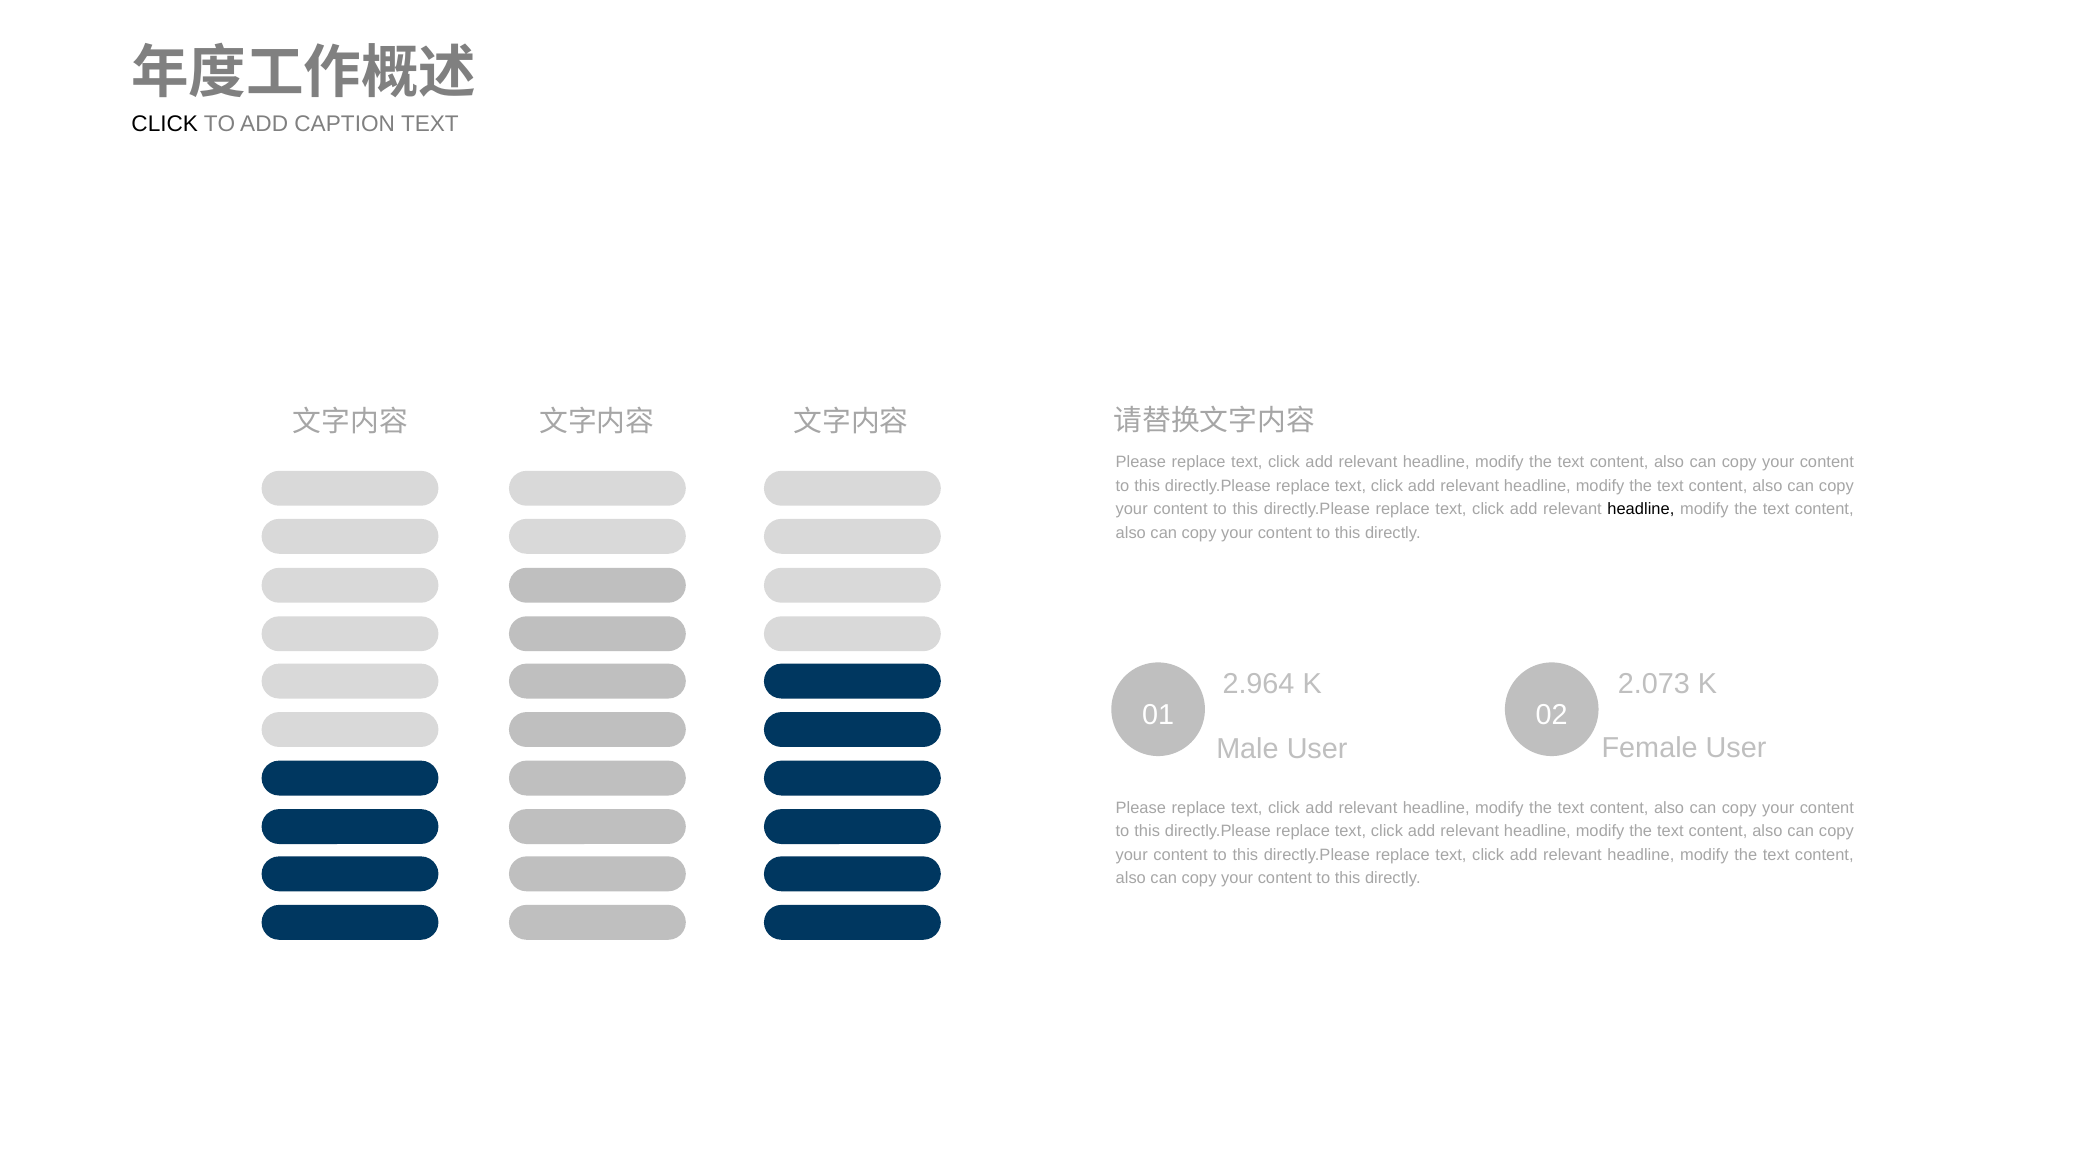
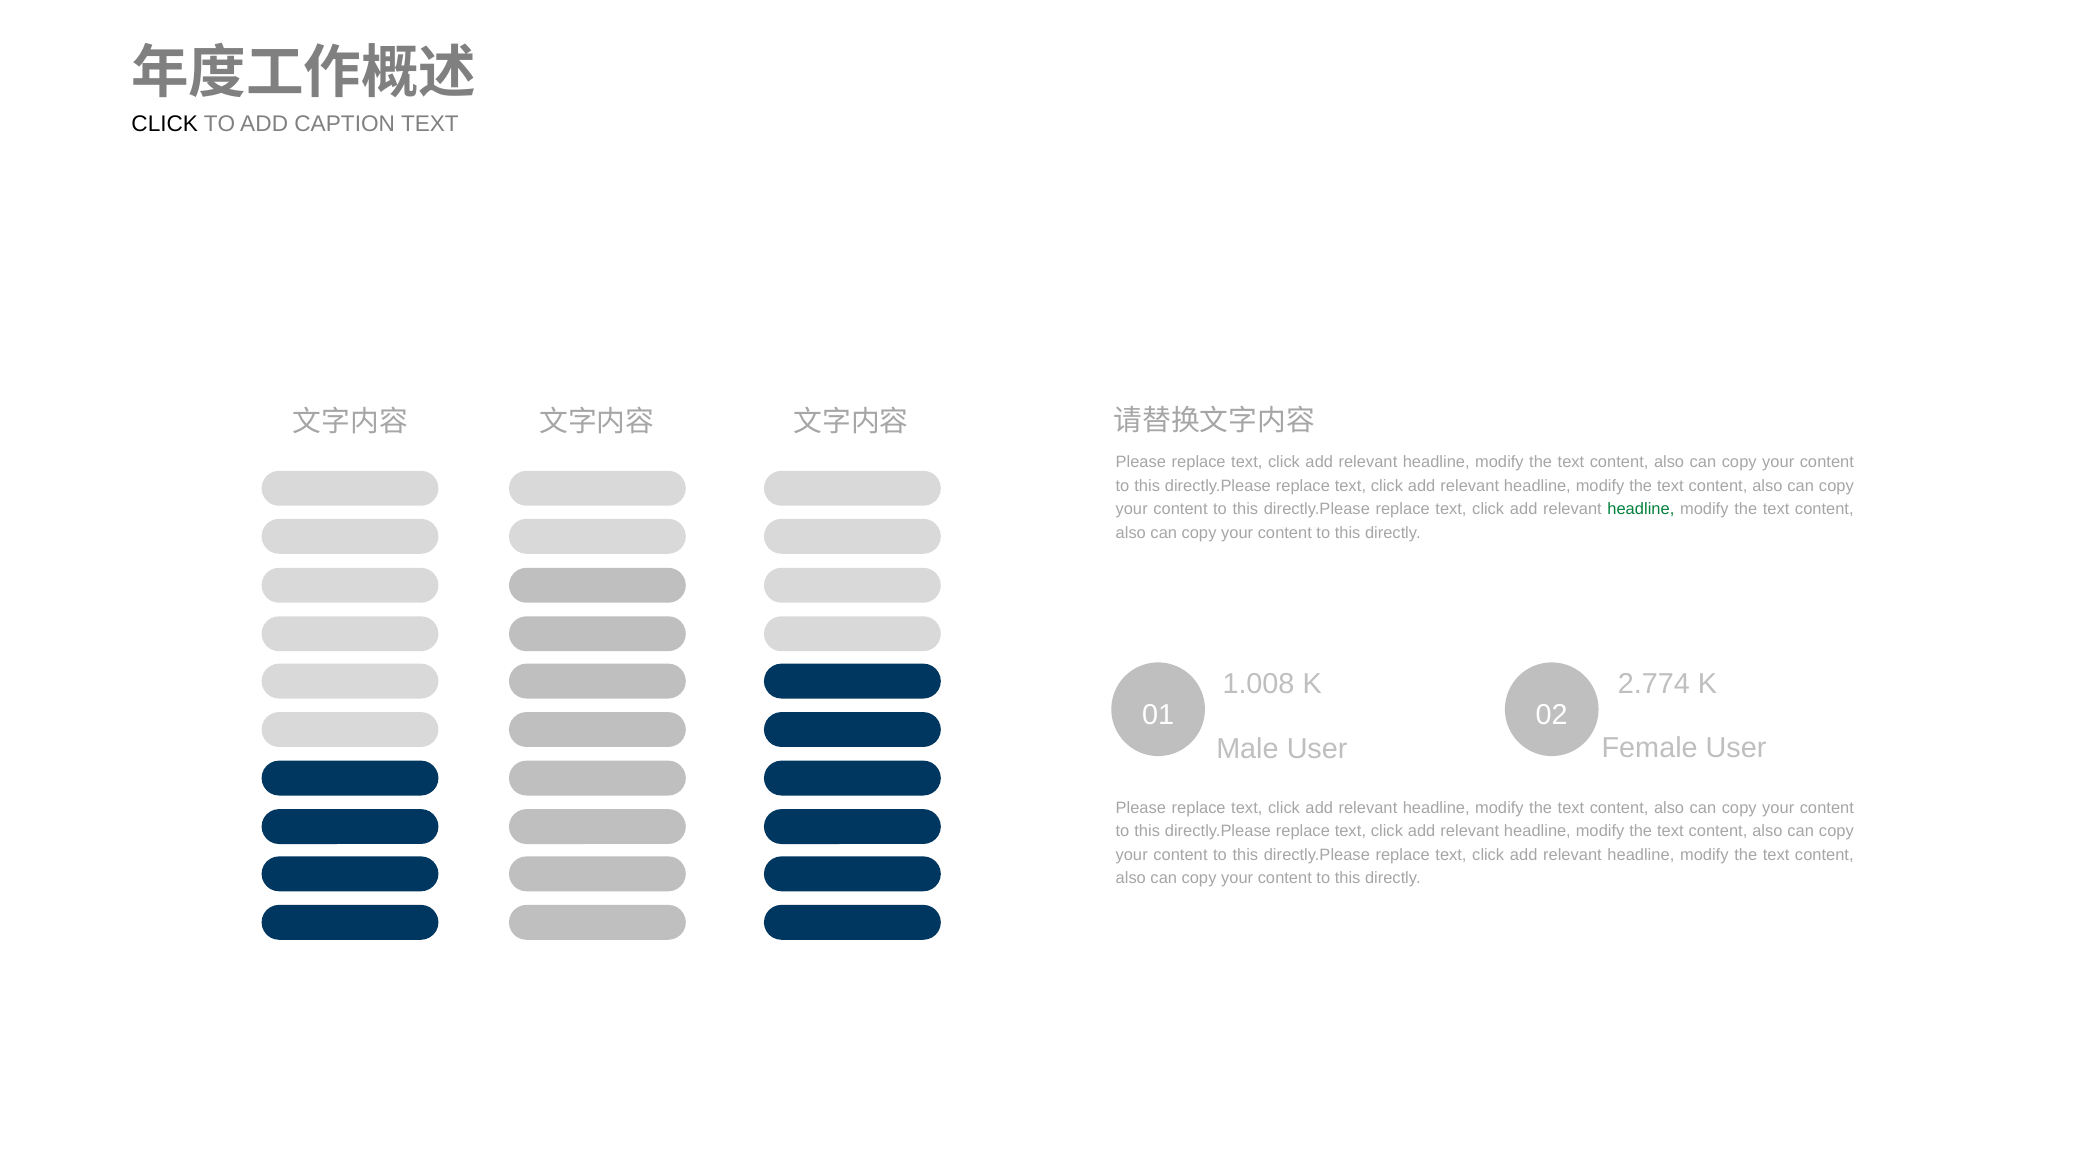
headline colour: black -> green (1641, 509)
2.964: 2.964 -> 1.008 (1259, 684)
2.073: 2.073 -> 2.774 (1654, 684)
